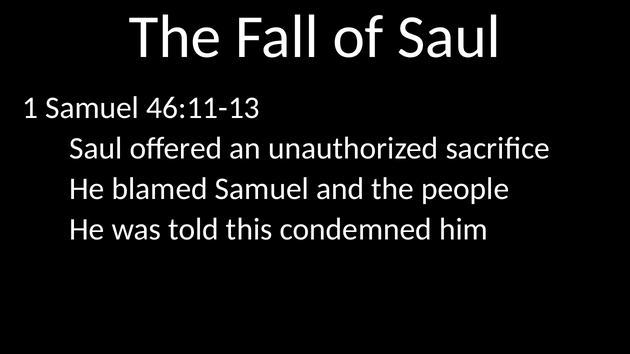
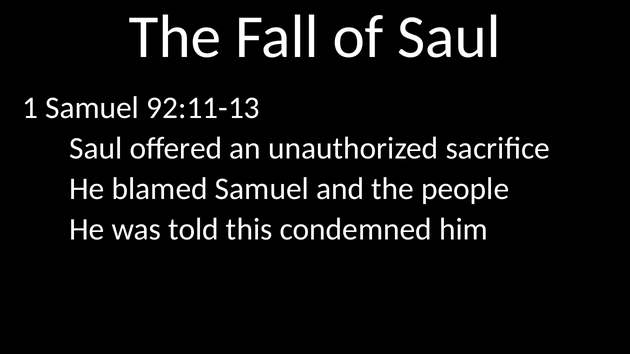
46:11-13: 46:11-13 -> 92:11-13 (203, 108)
